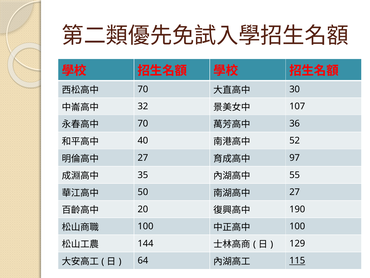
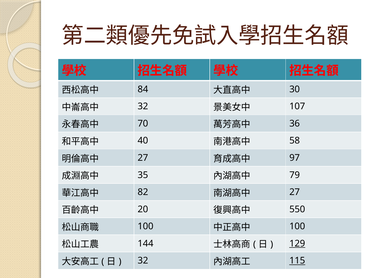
70: 70 -> 84 (143, 89)
52: 52 -> 58 (295, 140)
55: 55 -> 79 (295, 175)
50: 50 -> 82 (143, 192)
190: 190 -> 550 (297, 209)
129 underline: none -> present (297, 243)
64: 64 -> 32 (143, 260)
